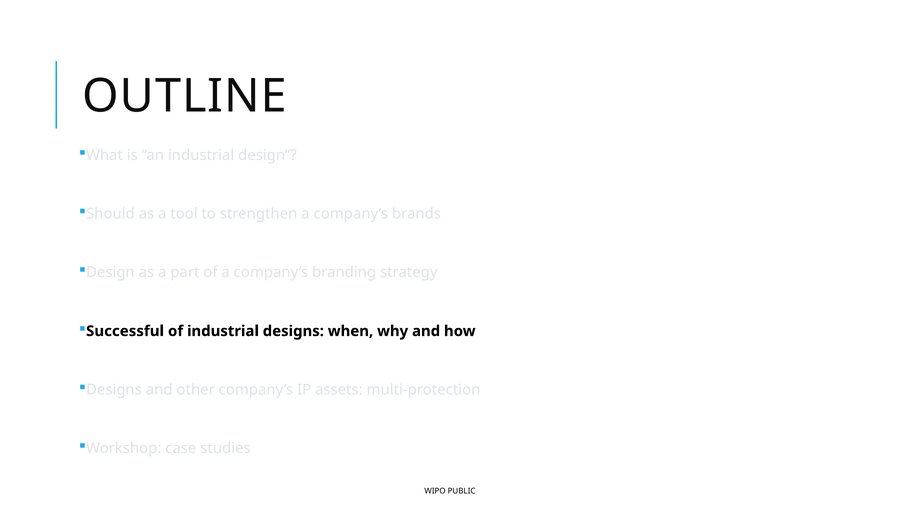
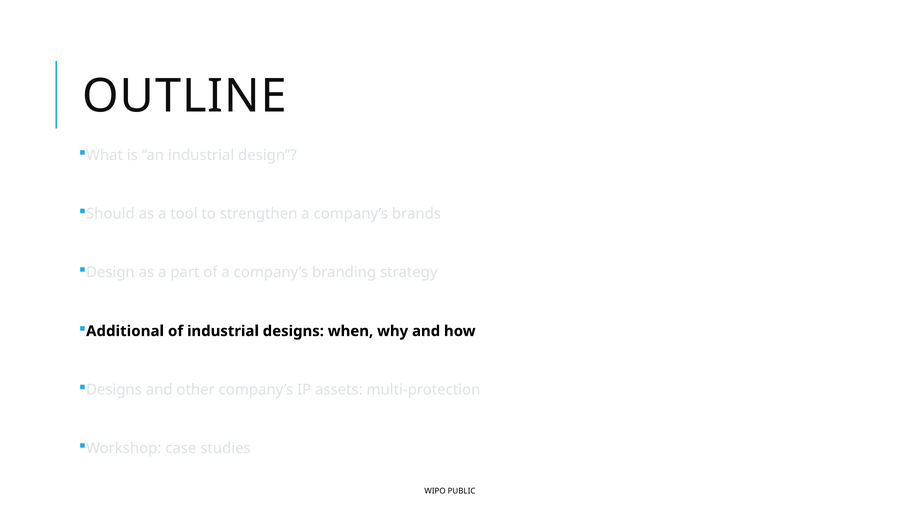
Successful: Successful -> Additional (125, 331)
